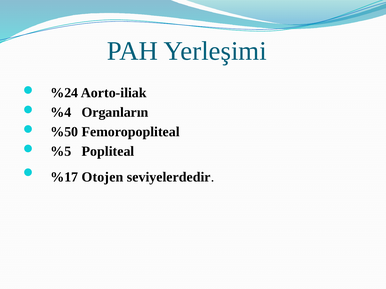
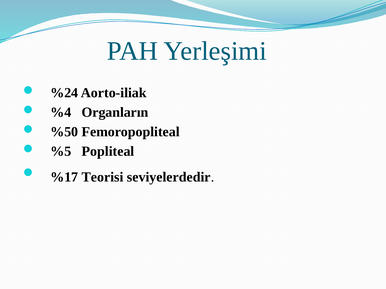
Otojen: Otojen -> Teorisi (103, 177)
